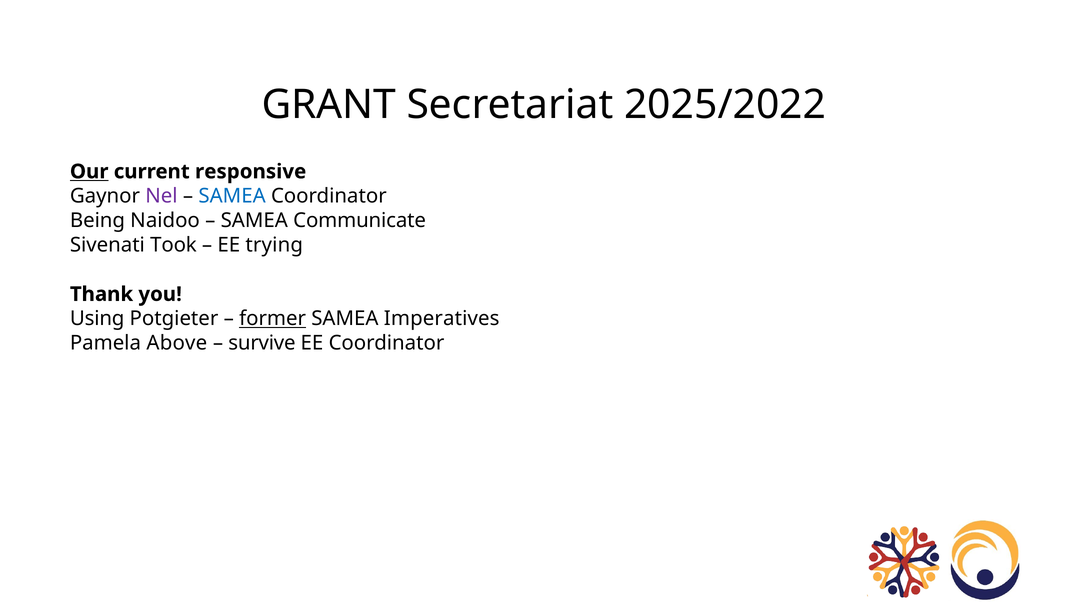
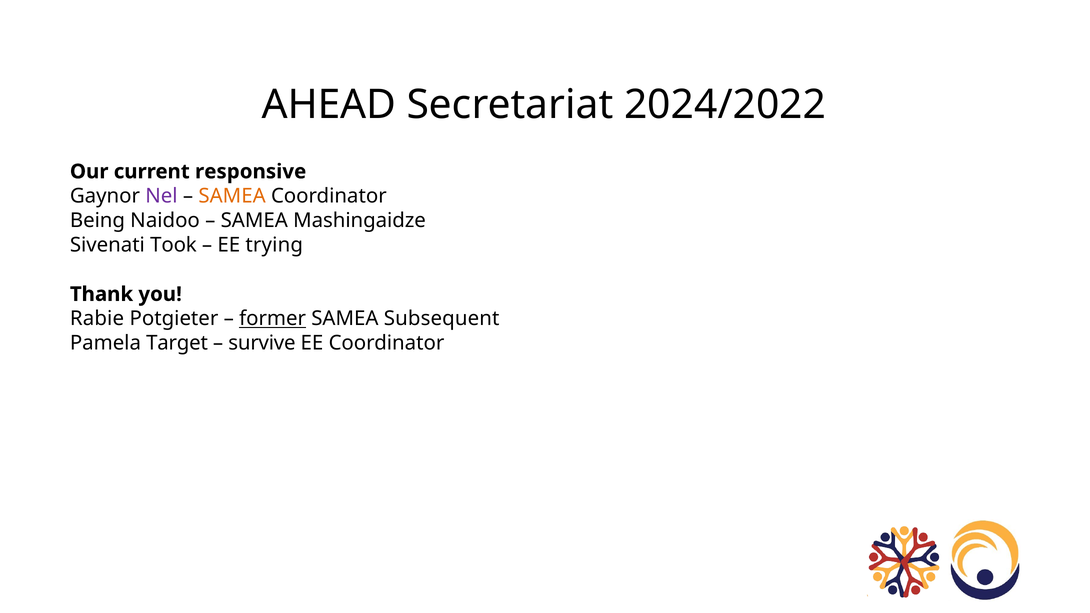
GRANT: GRANT -> AHEAD (329, 105)
2025/2022: 2025/2022 -> 2024/2022 (725, 105)
Our underline: present -> none (89, 172)
SAMEA colour: blue -> orange (232, 196)
Communicate: Communicate -> Mashingaidze (360, 221)
Using: Using -> Rabie (97, 319)
Imperatives: Imperatives -> Subsequent (442, 319)
Above: Above -> Target (177, 343)
